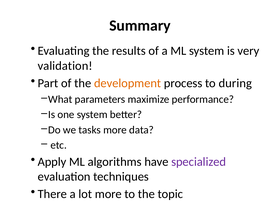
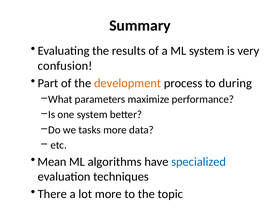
validation: validation -> confusion (65, 66)
Apply: Apply -> Mean (52, 162)
specialized colour: purple -> blue (199, 162)
